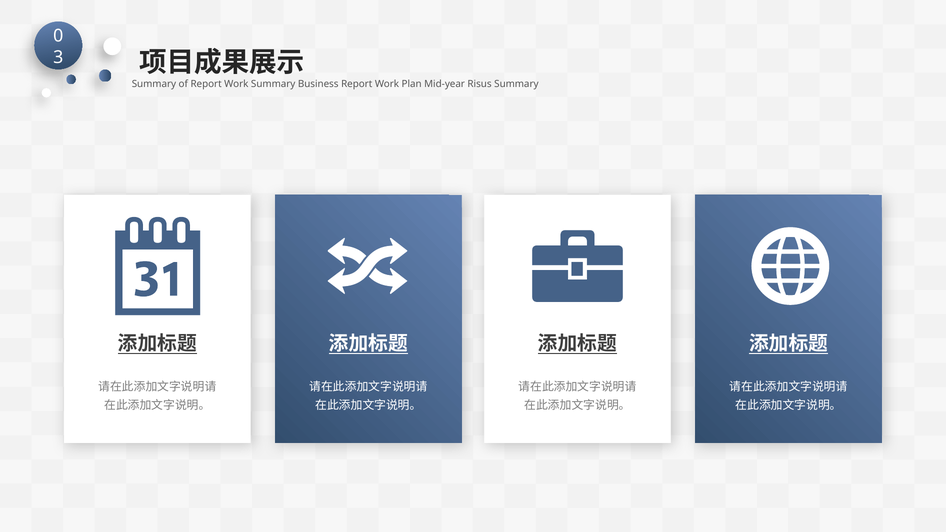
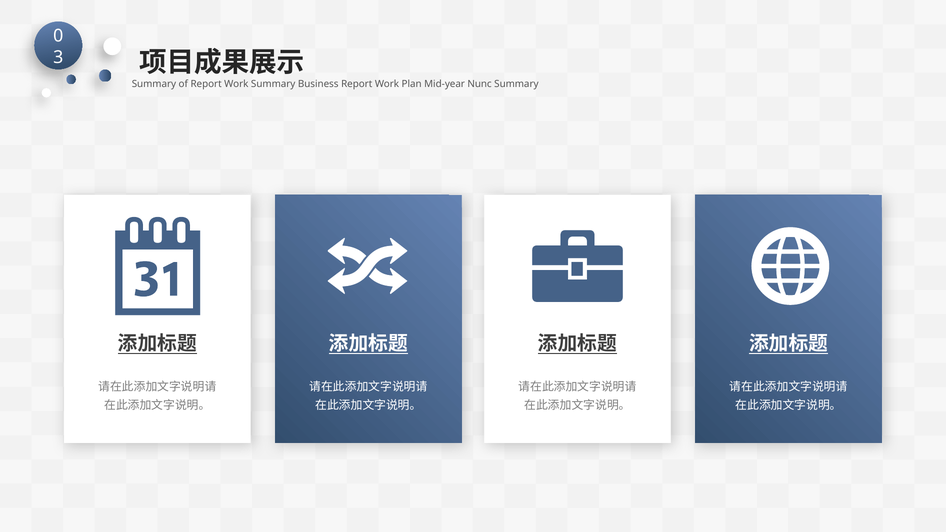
Risus: Risus -> Nunc (480, 84)
